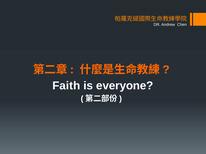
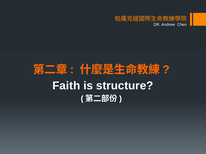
everyone: everyone -> structure (125, 86)
